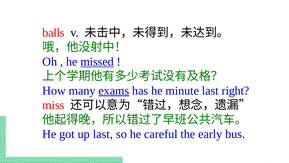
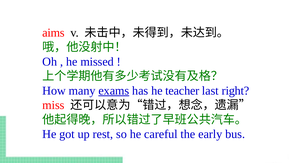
balls: balls -> aims (53, 33)
missed underline: present -> none (97, 62)
minute: minute -> teacher (182, 90)
up last: last -> rest (103, 134)
